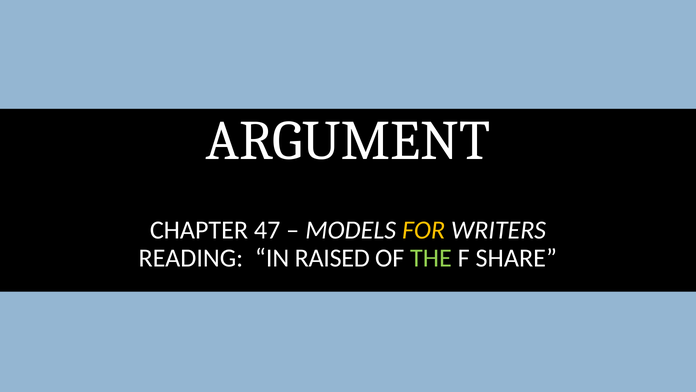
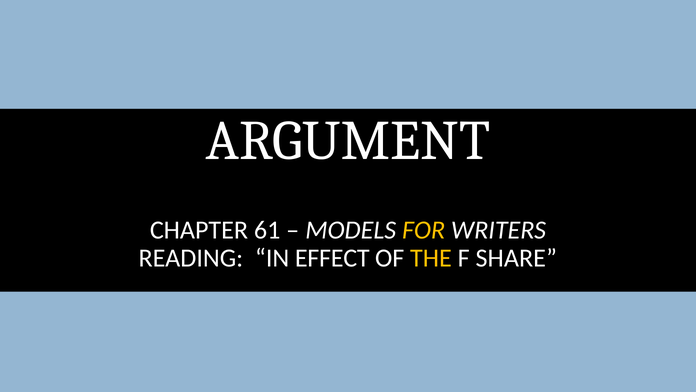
47: 47 -> 61 (267, 230)
RAISED: RAISED -> EFFECT (332, 258)
THE colour: light green -> yellow (431, 258)
